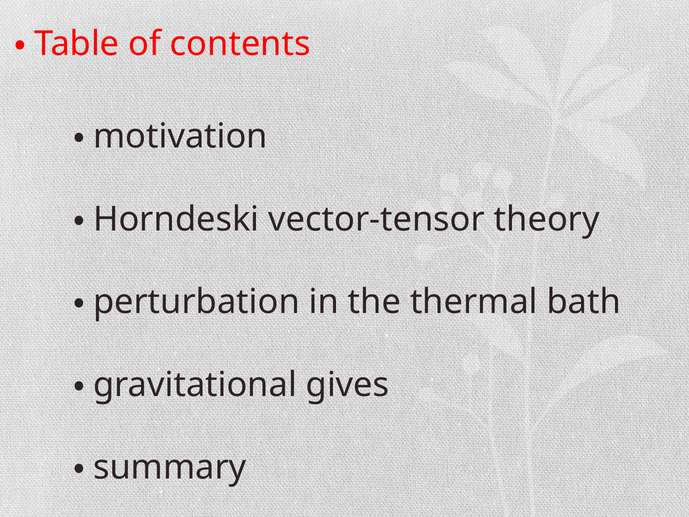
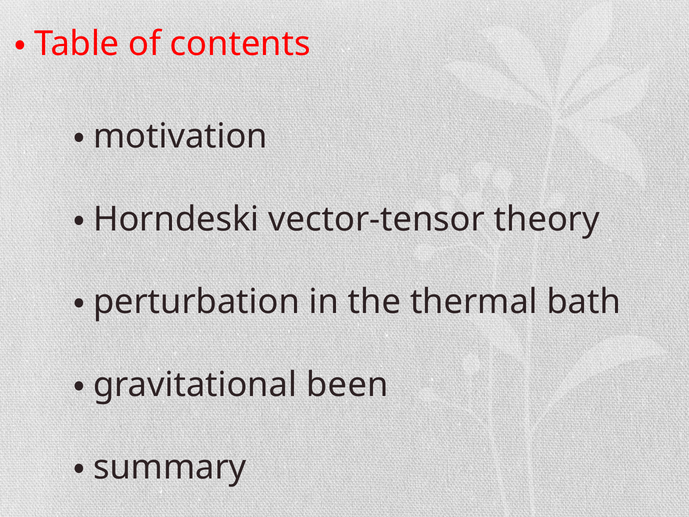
gives: gives -> been (347, 384)
